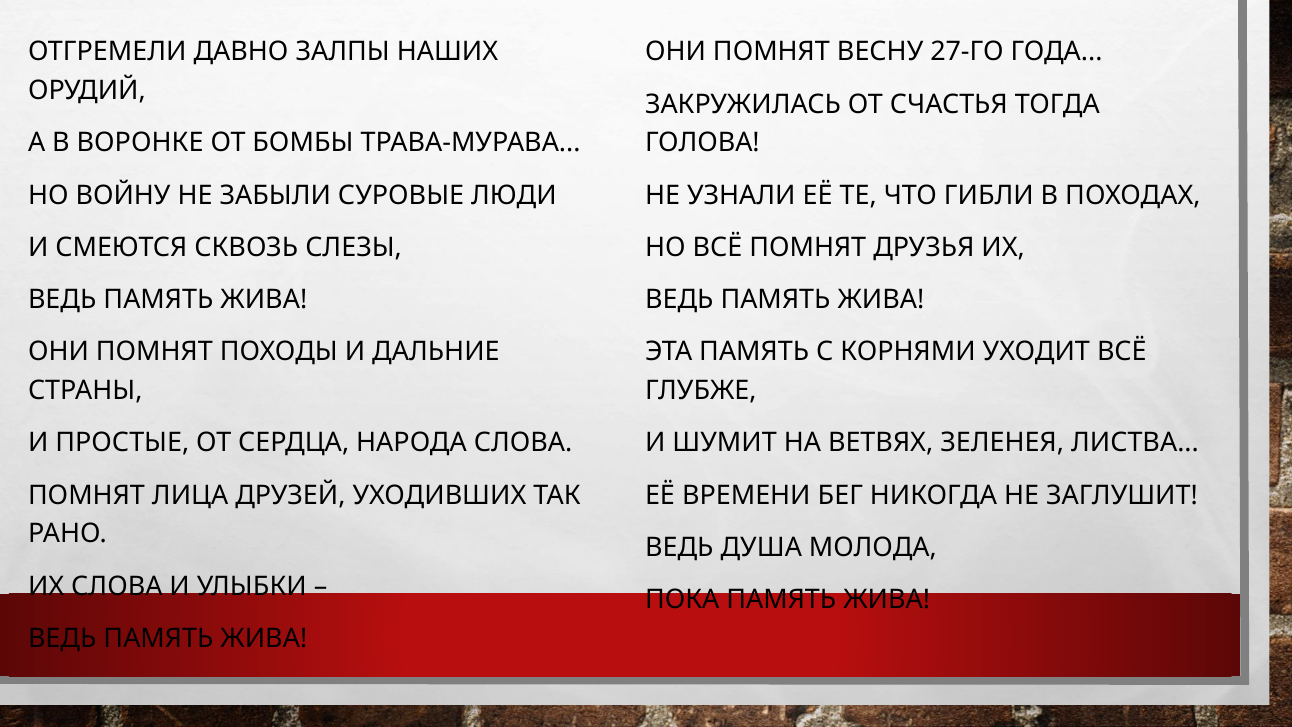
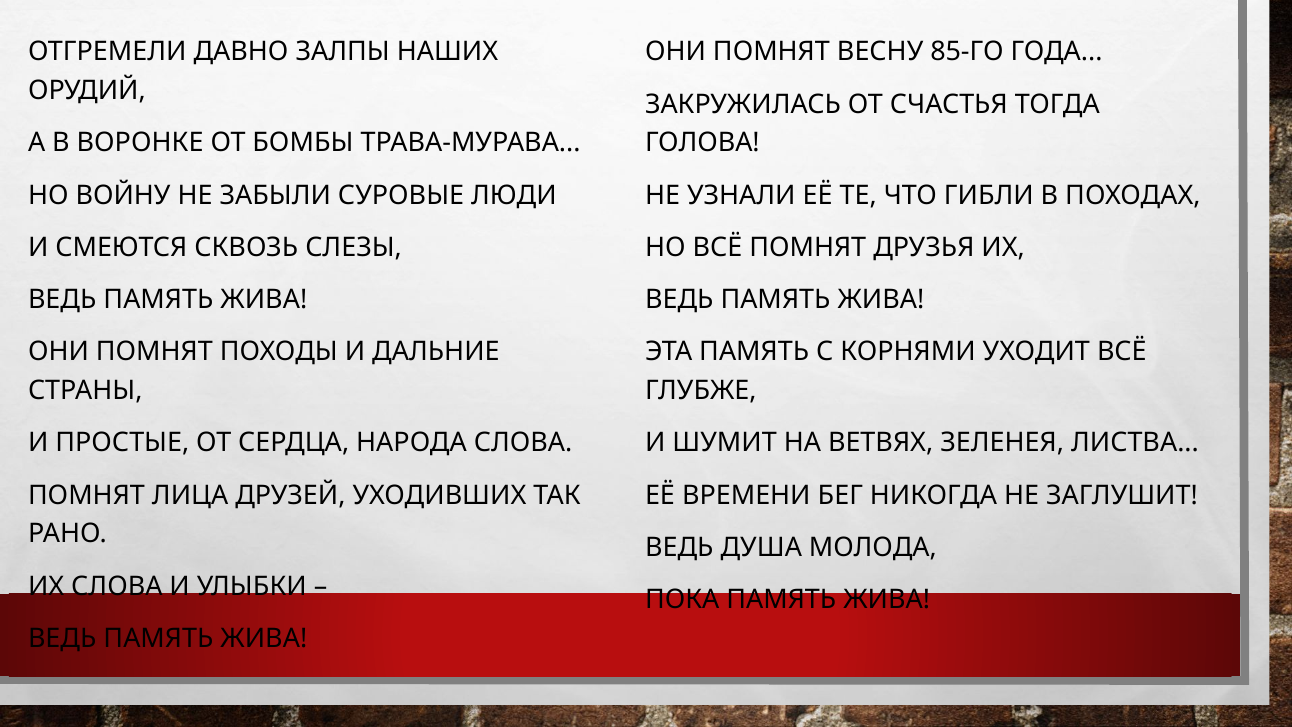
27-ГО: 27-ГО -> 85-ГО (967, 52)
